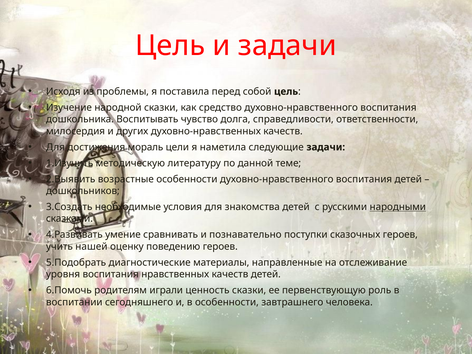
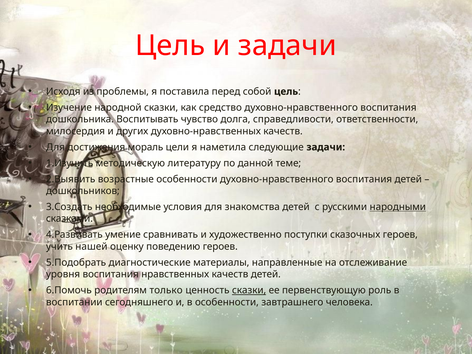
познавательно: познавательно -> художественно (245, 235)
играли: играли -> только (166, 290)
сказки underline: none -> present (249, 290)
